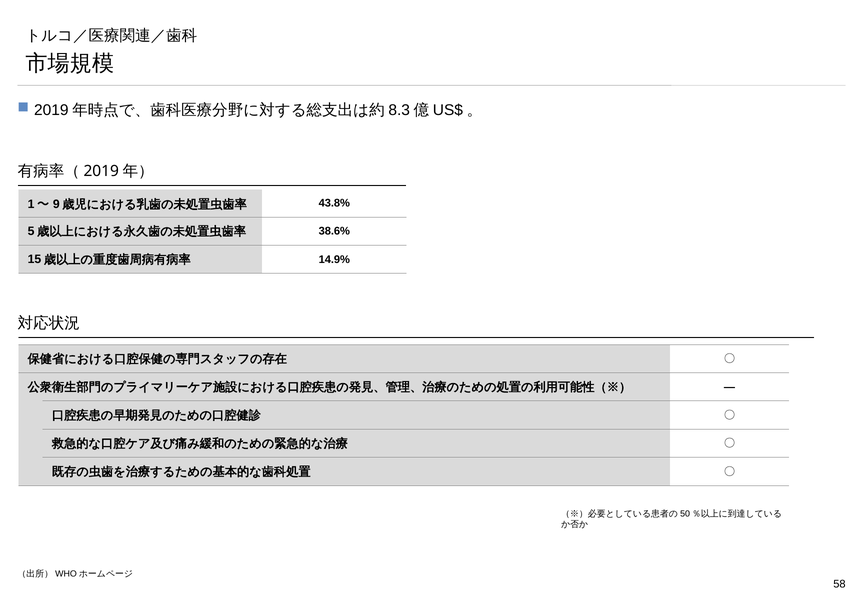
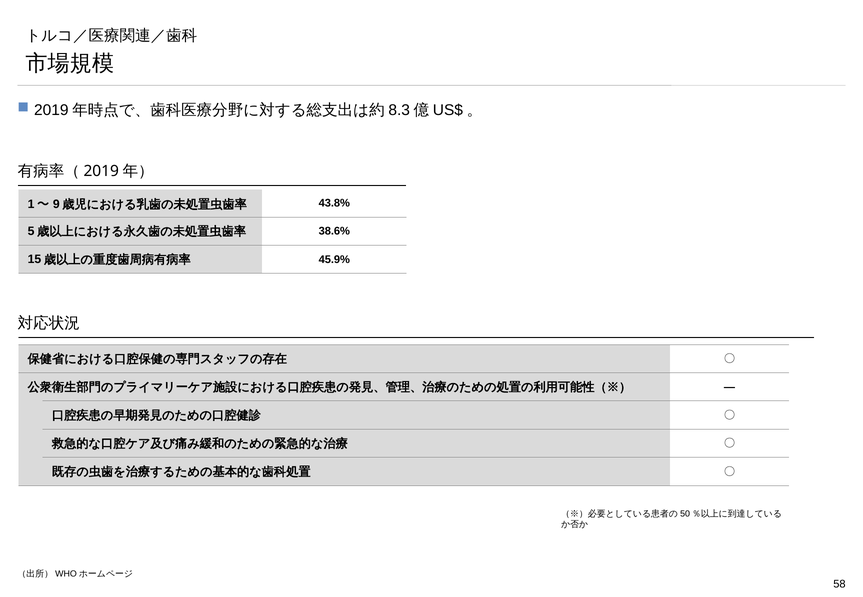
14.9%: 14.9% -> 45.9% (334, 260)
